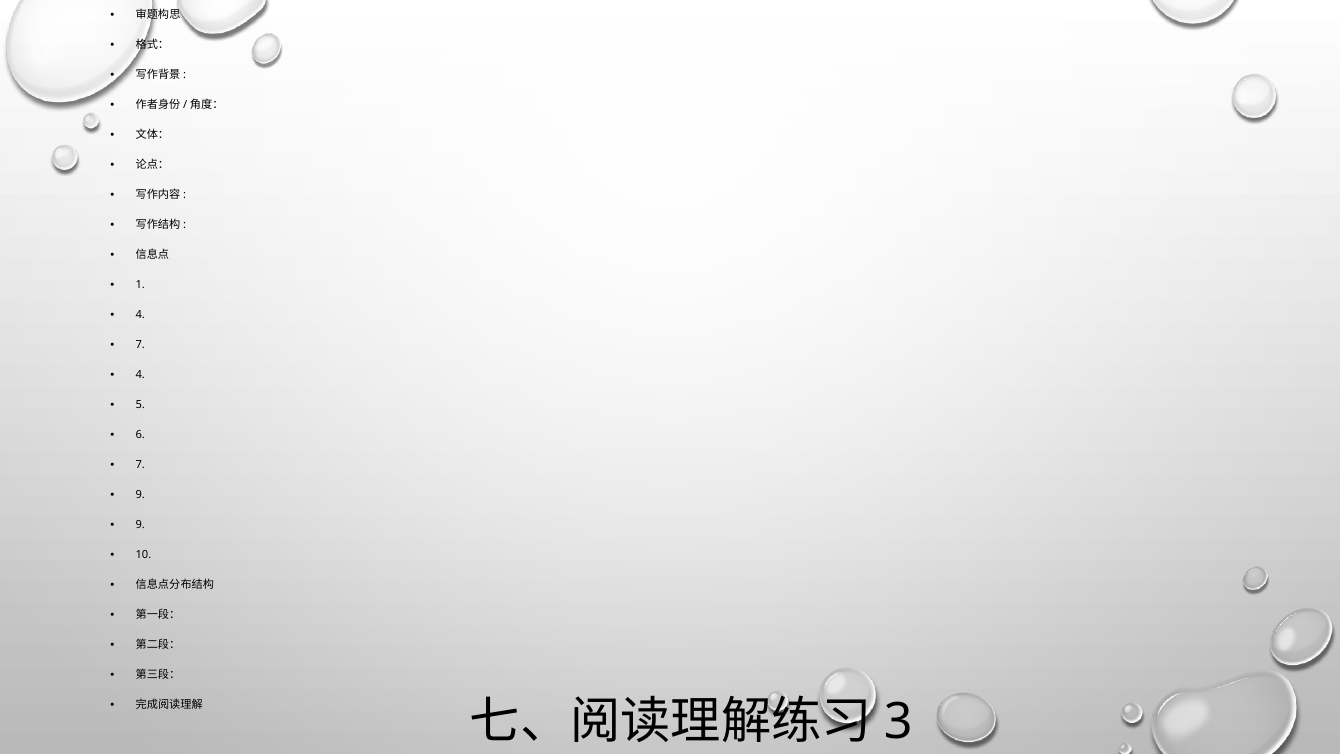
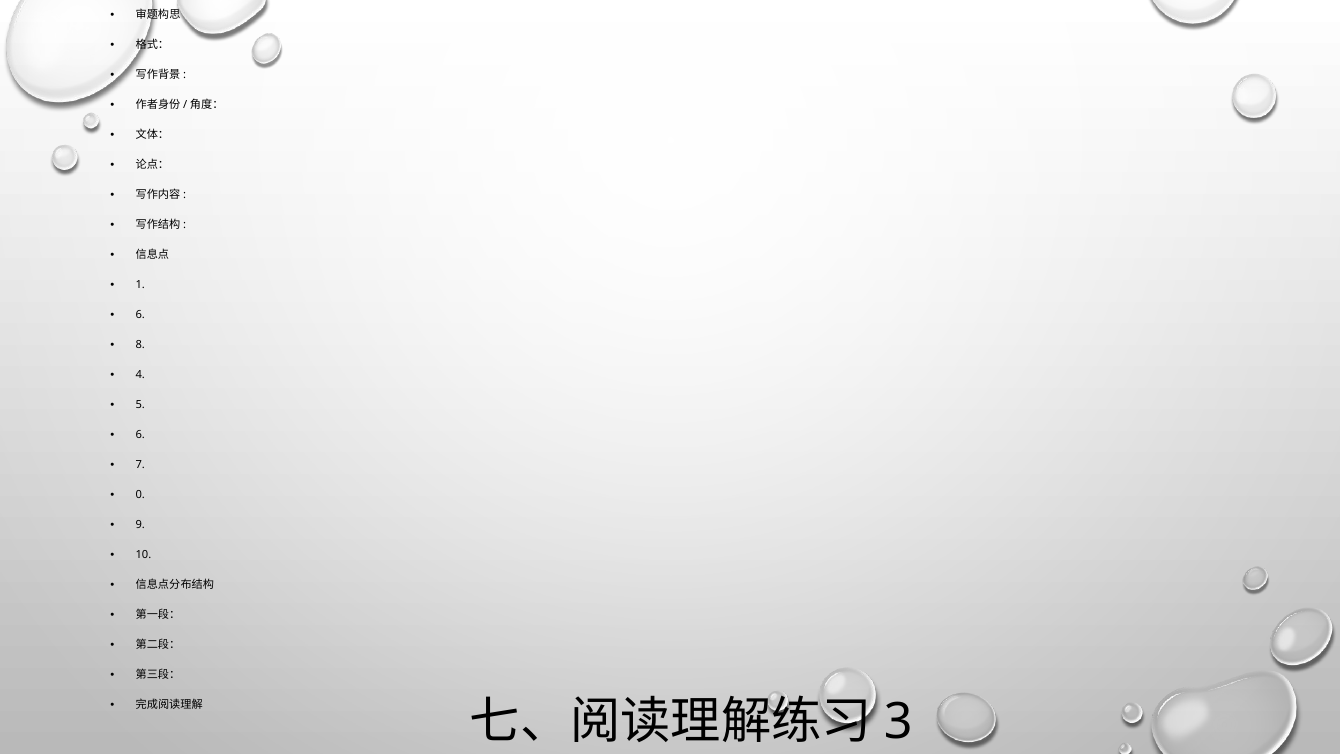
4: 4 -> 6 (140, 315)
7: 7 -> 8 (140, 345)
9: 9 -> 0 (140, 495)
